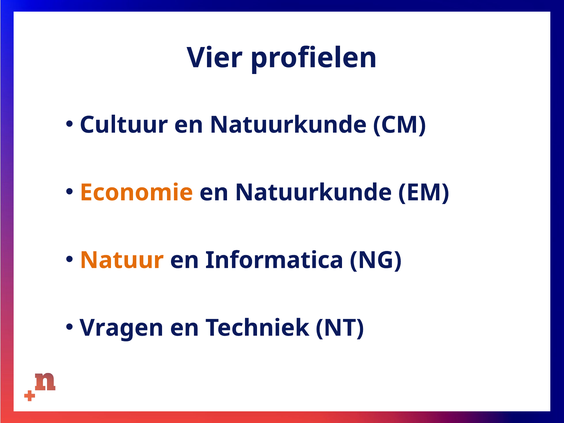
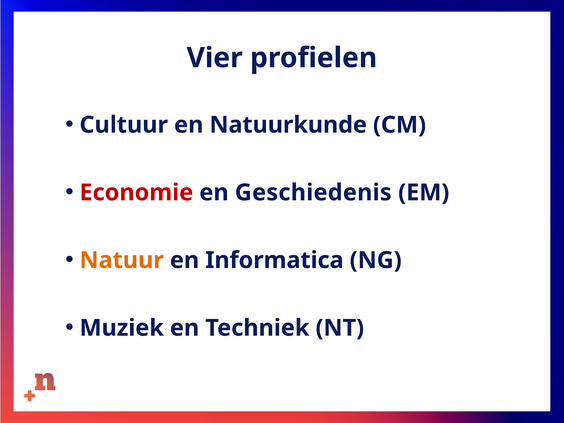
Economie colour: orange -> red (136, 193)
Natuurkunde: Natuurkunde -> Geschiedenis (313, 193)
Vragen: Vragen -> Muziek (122, 328)
